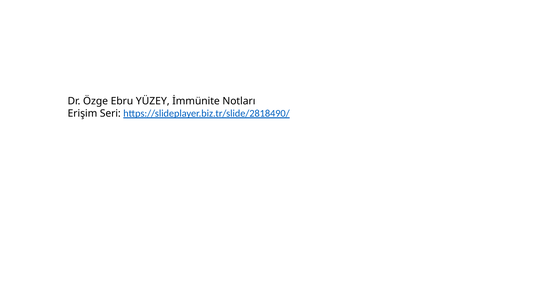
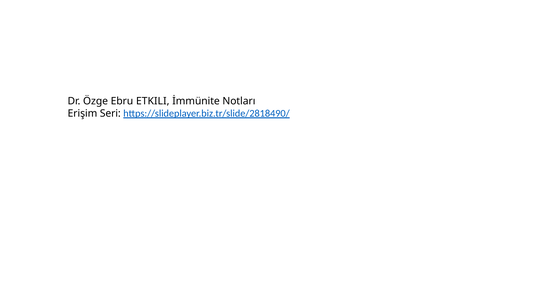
YÜZEY: YÜZEY -> ETKILI (153, 101)
